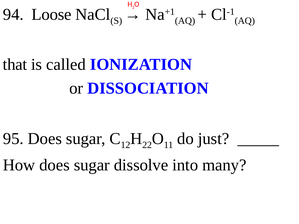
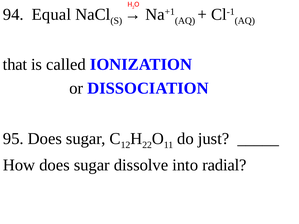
Loose: Loose -> Equal (51, 14)
many: many -> radial (224, 165)
